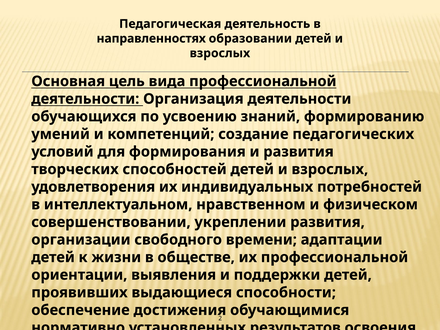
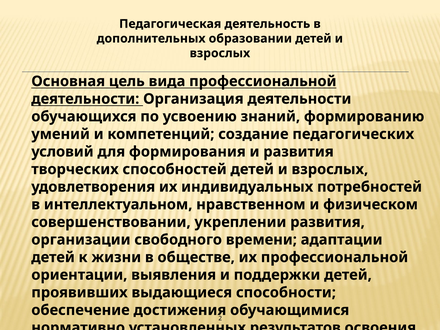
направленностях: направленностях -> дополнительных (151, 39)
